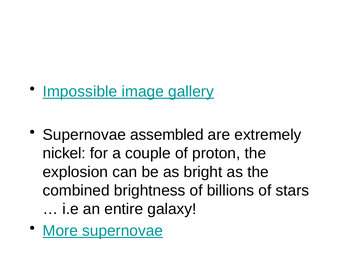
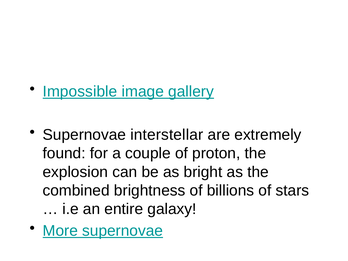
assembled: assembled -> interstellar (167, 135)
nickel: nickel -> found (64, 153)
